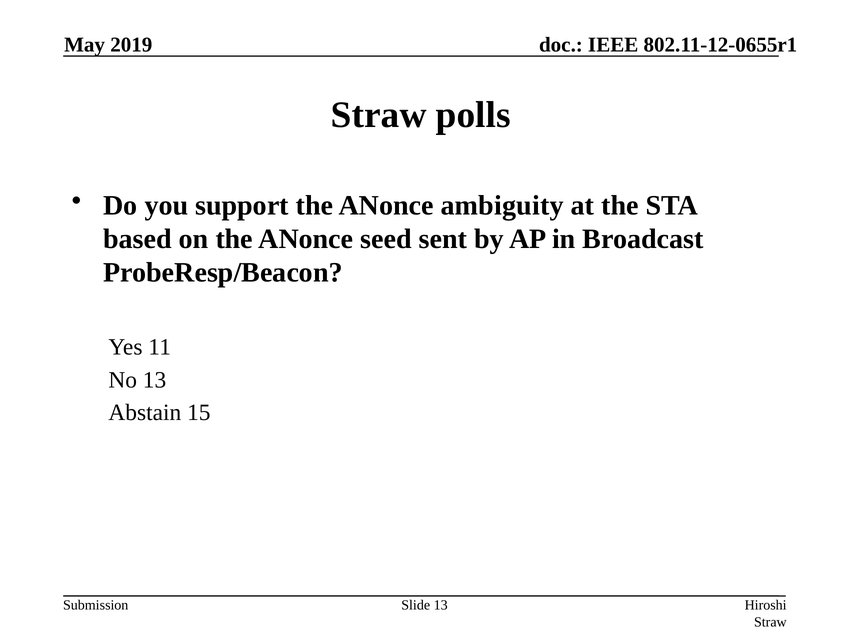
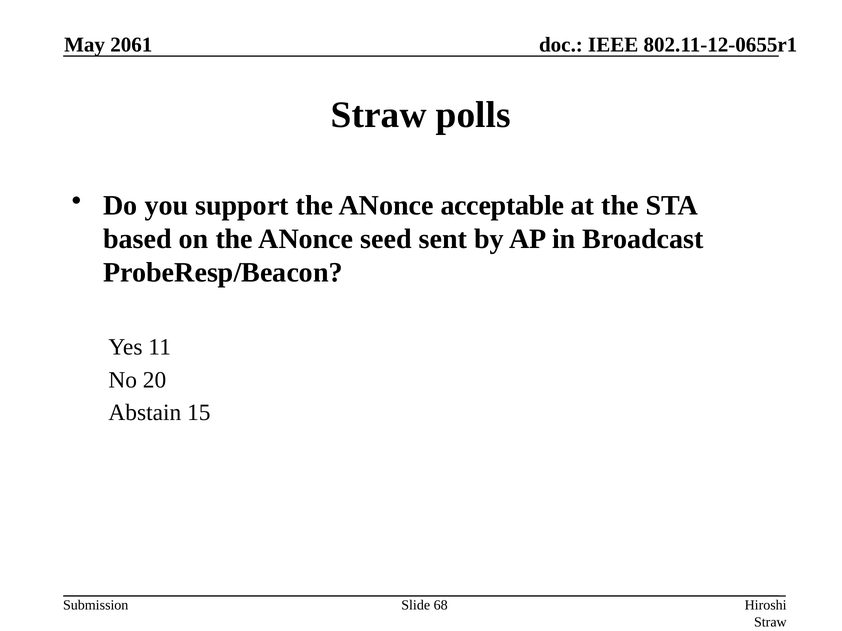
2019: 2019 -> 2061 (131, 45)
ambiguity: ambiguity -> acceptable (502, 205)
No 13: 13 -> 20 (155, 380)
Slide 13: 13 -> 68 (441, 606)
